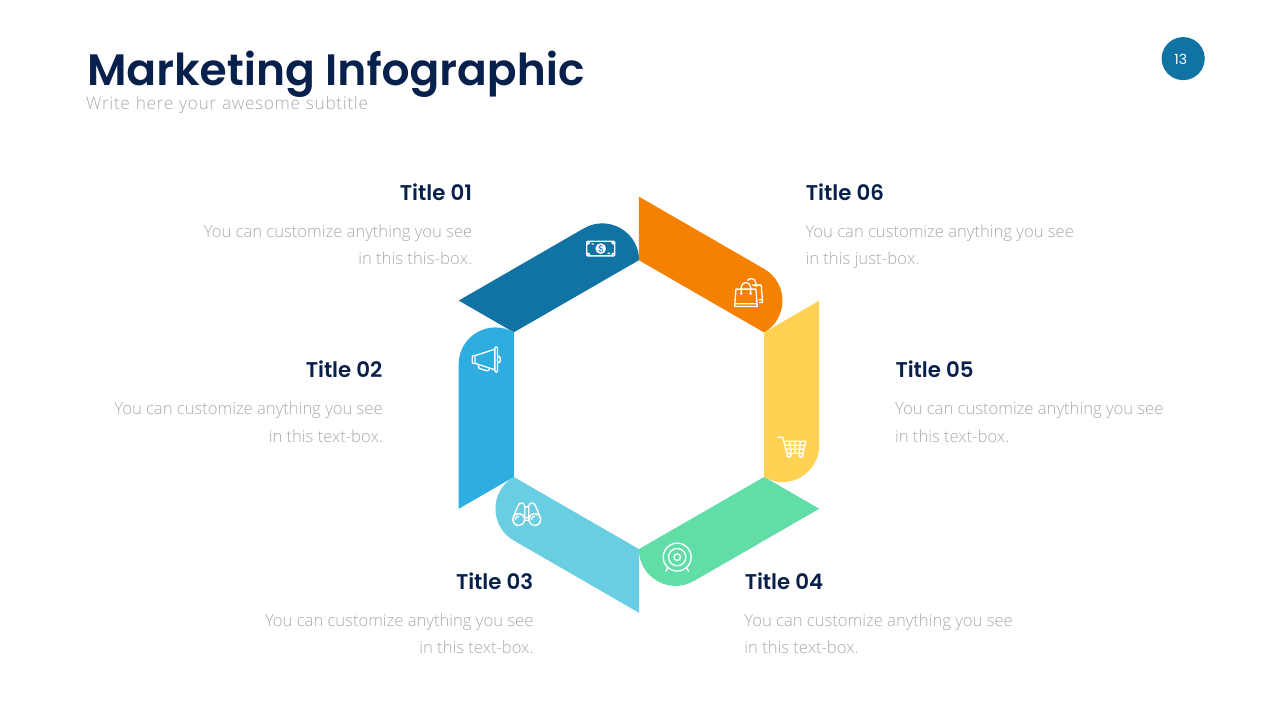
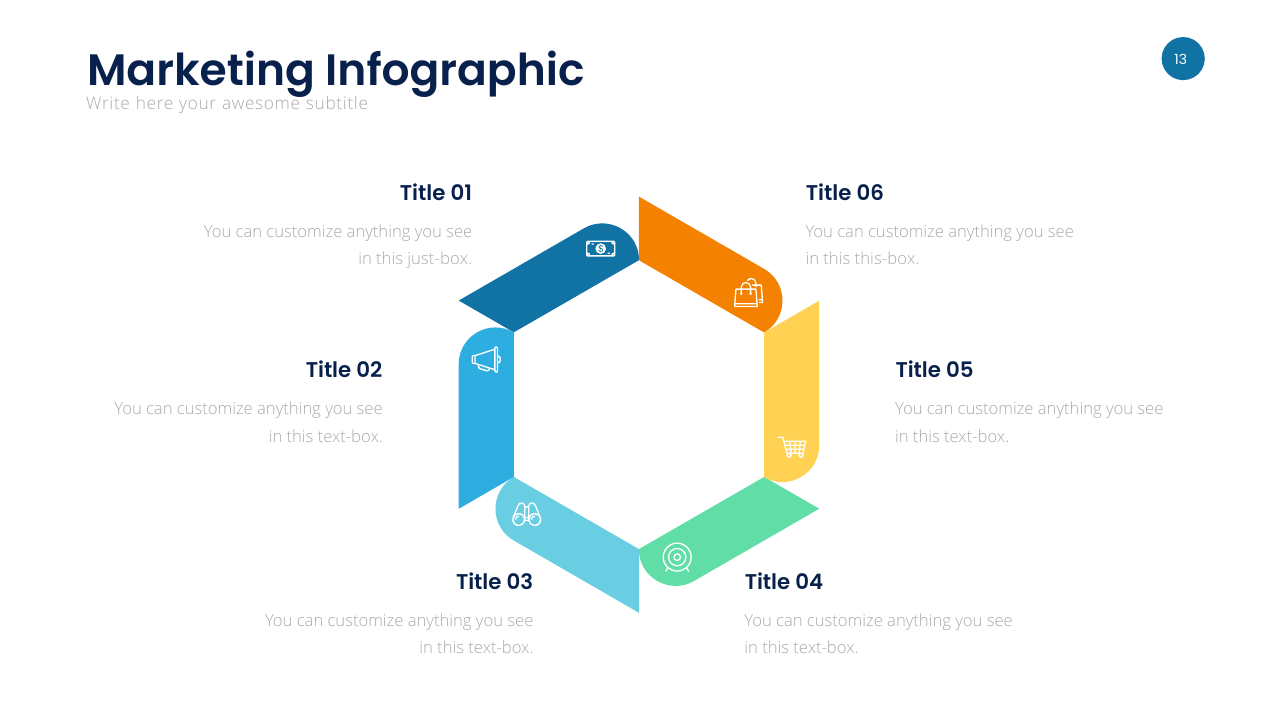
this-box: this-box -> just-box (440, 259)
just-box: just-box -> this-box (887, 259)
